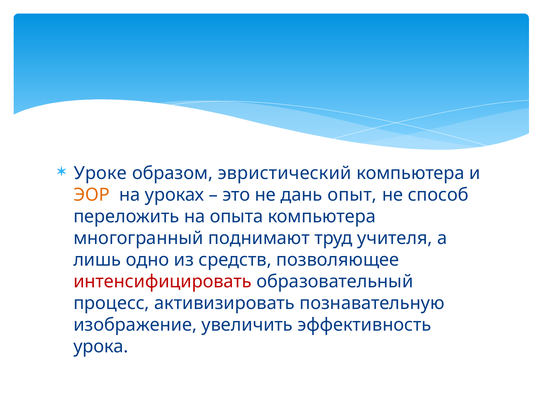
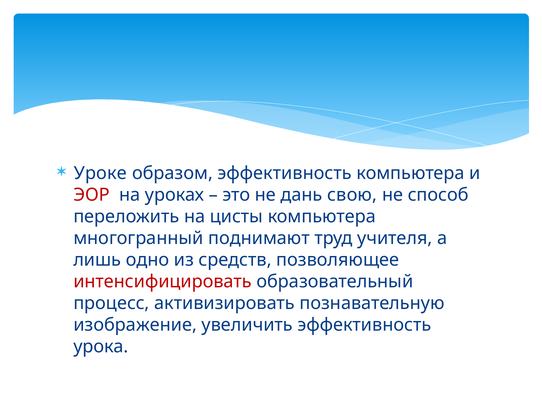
образом эвристический: эвристический -> эффективность (285, 173)
ЭОР colour: orange -> red (92, 195)
опыт: опыт -> свою (352, 195)
опыта: опыта -> цисты (236, 217)
